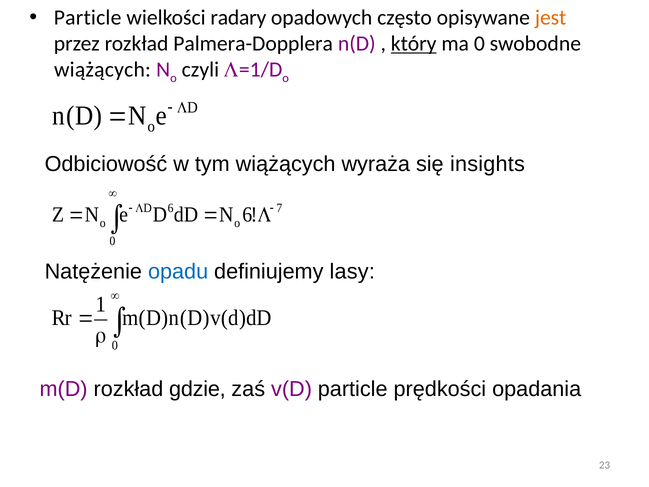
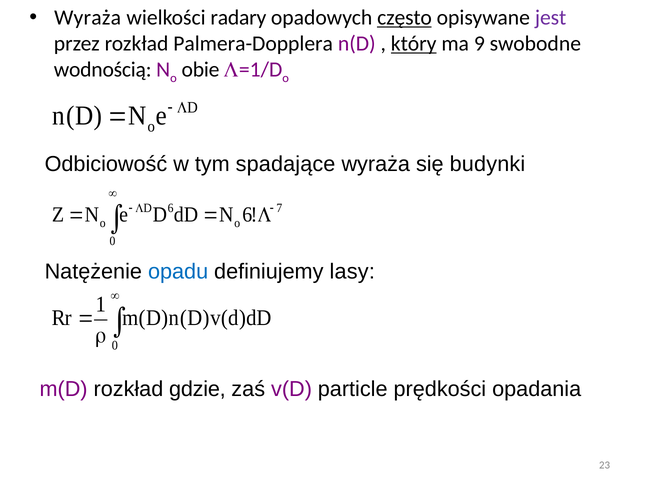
Particle: Particle -> Wyraża (88, 18)
często underline: none -> present (405, 18)
jest colour: orange -> purple (551, 18)
ma 0: 0 -> 9 (479, 44)
wiążących: wiążących -> wodnością (103, 70)
czyli: czyli -> obie (200, 70)
tym wiążących: wiążących -> spadające (286, 164)
insights: insights -> budynki (487, 164)
